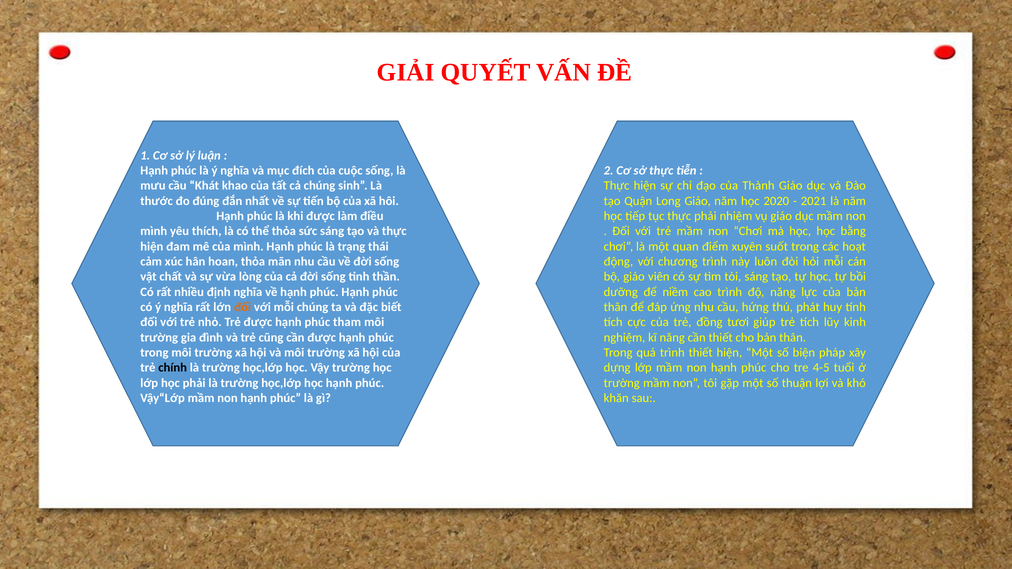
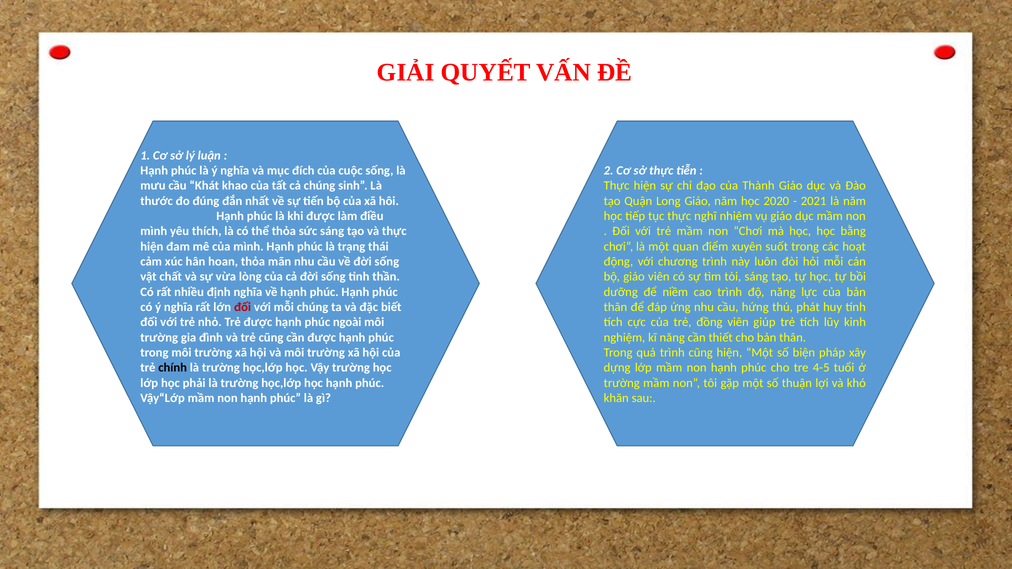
thực phải: phải -> nghĩ (705, 216)
đối colour: orange -> red (243, 307)
tham: tham -> ngoài (347, 322)
đồng tươi: tươi -> viên (738, 322)
trình thiết: thiết -> cũng (701, 353)
